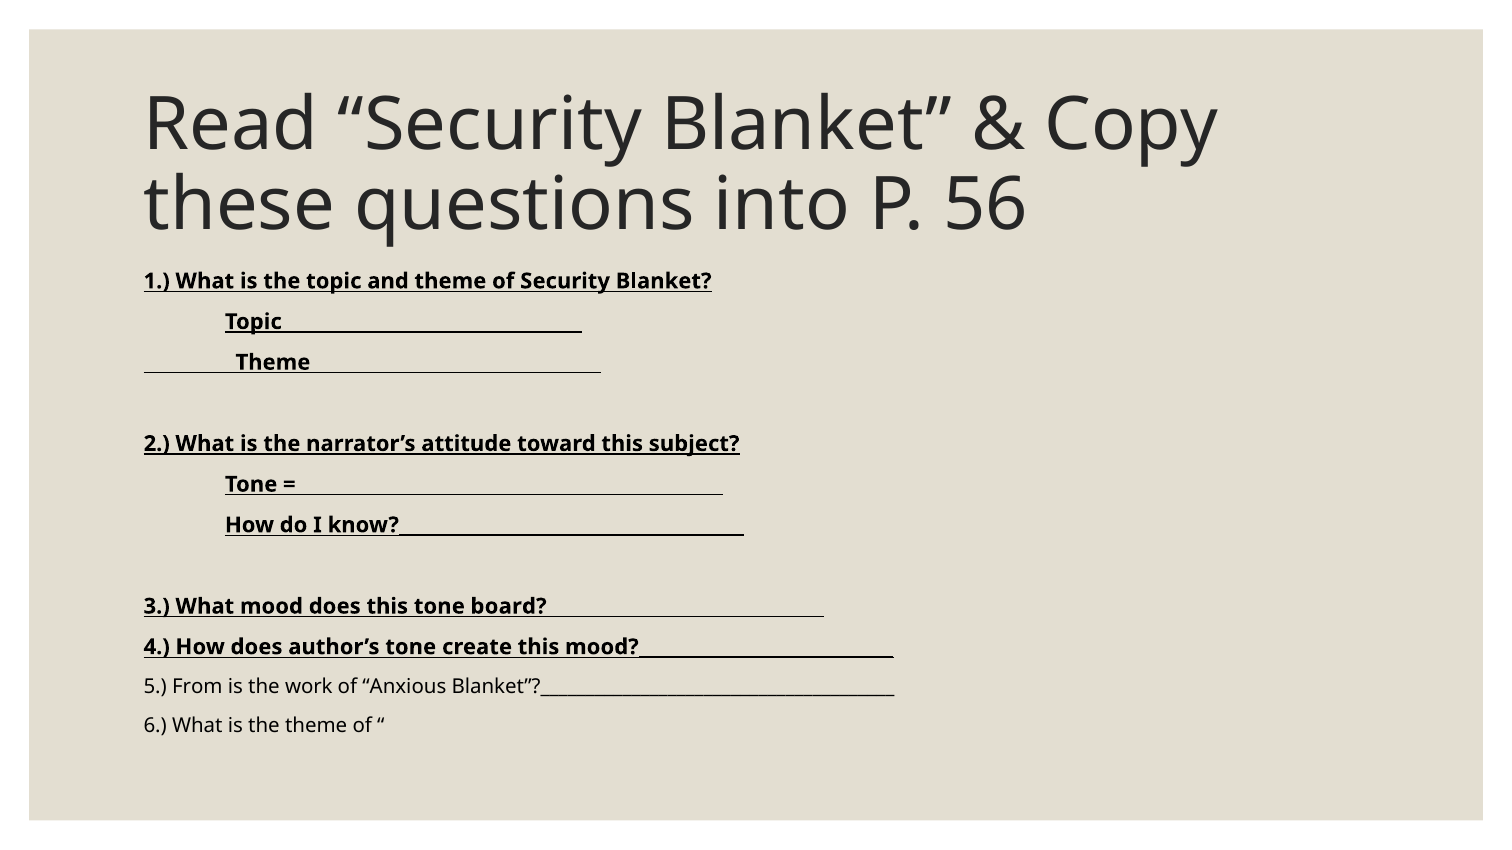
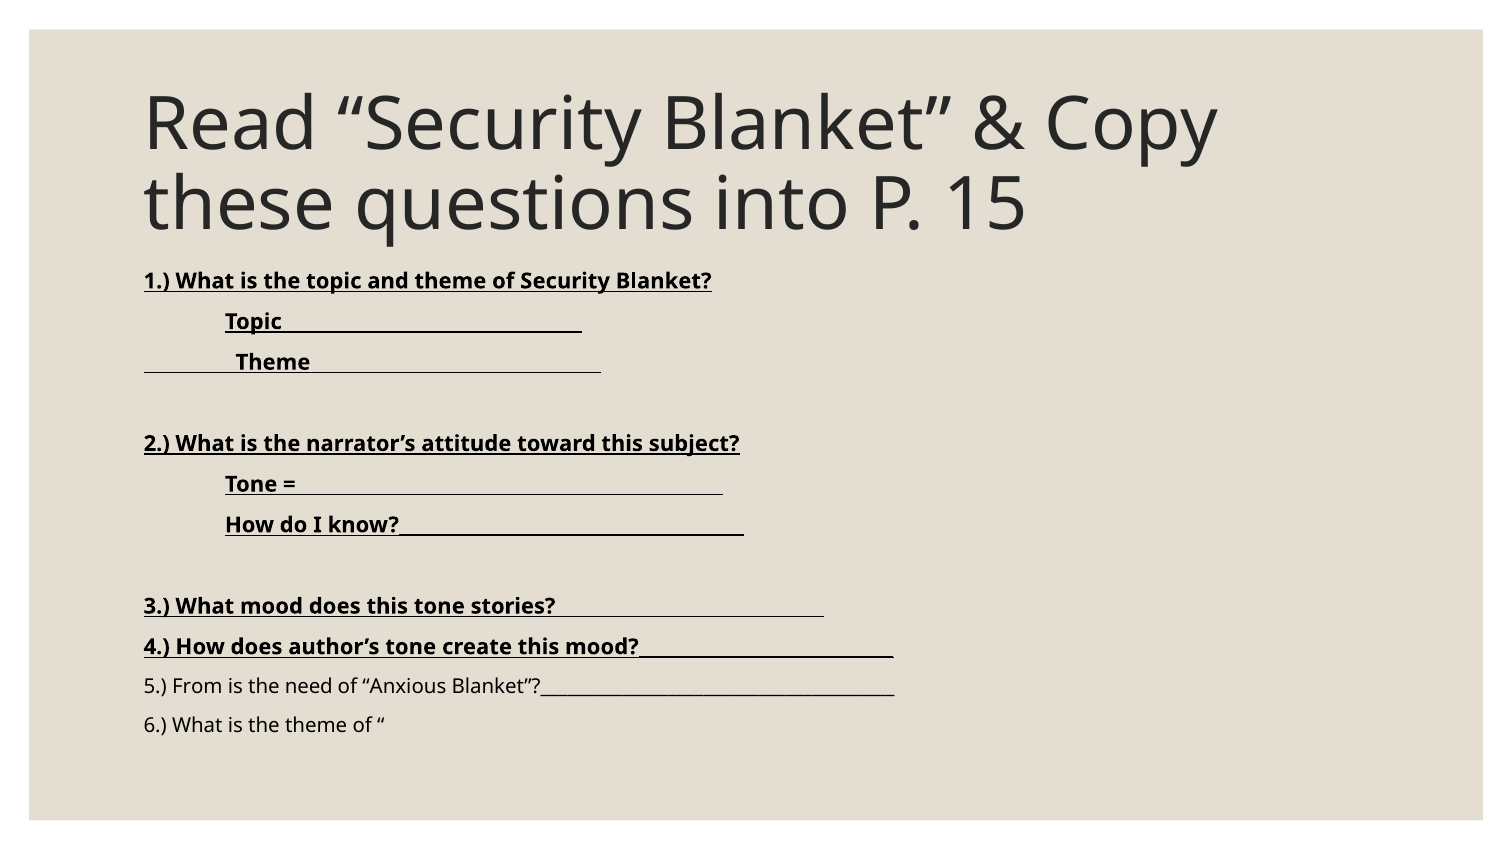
56: 56 -> 15 (986, 205)
board?______________________________: board?______________________________ -> stories?______________________________ (647, 607)
work: work -> need (309, 687)
